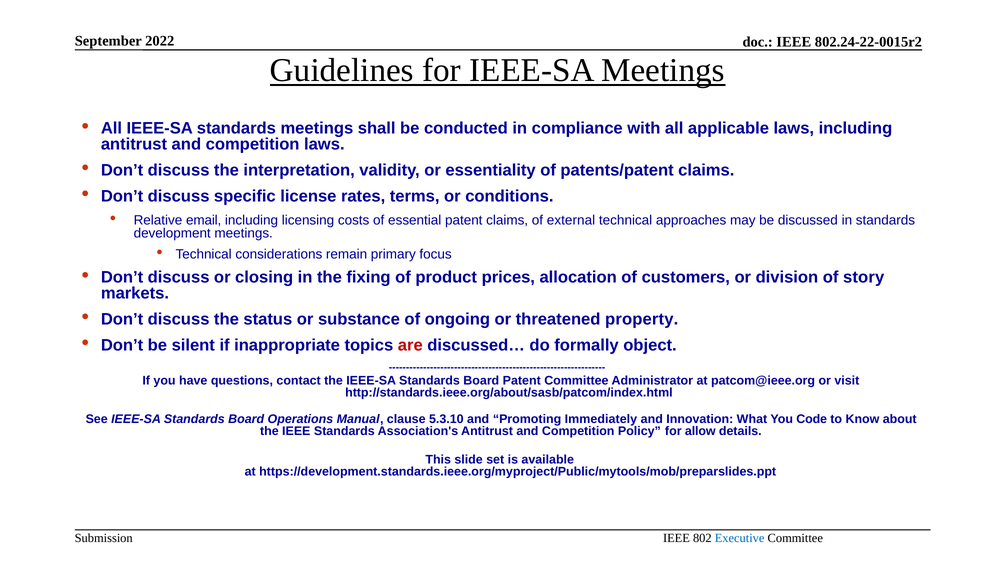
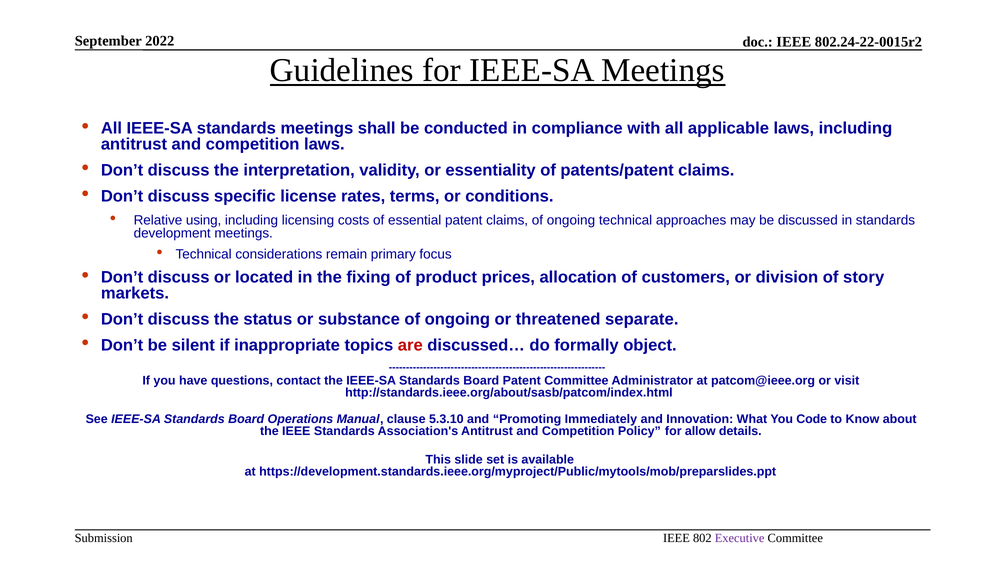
email: email -> using (204, 220)
claims of external: external -> ongoing (571, 220)
closing: closing -> located (264, 277)
property: property -> separate (642, 319)
Executive colour: blue -> purple (740, 538)
